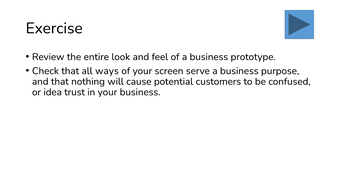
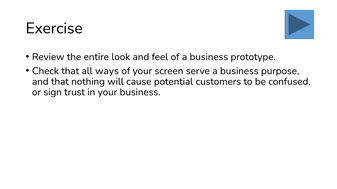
idea: idea -> sign (53, 92)
